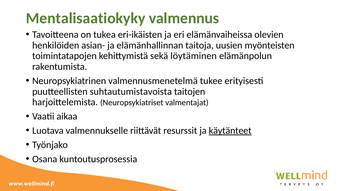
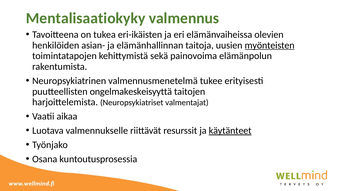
myönteisten underline: none -> present (270, 45)
löytäminen: löytäminen -> painovoima (194, 56)
suhtautumistavoista: suhtautumistavoista -> ongelmakeskeisyyttä (131, 91)
